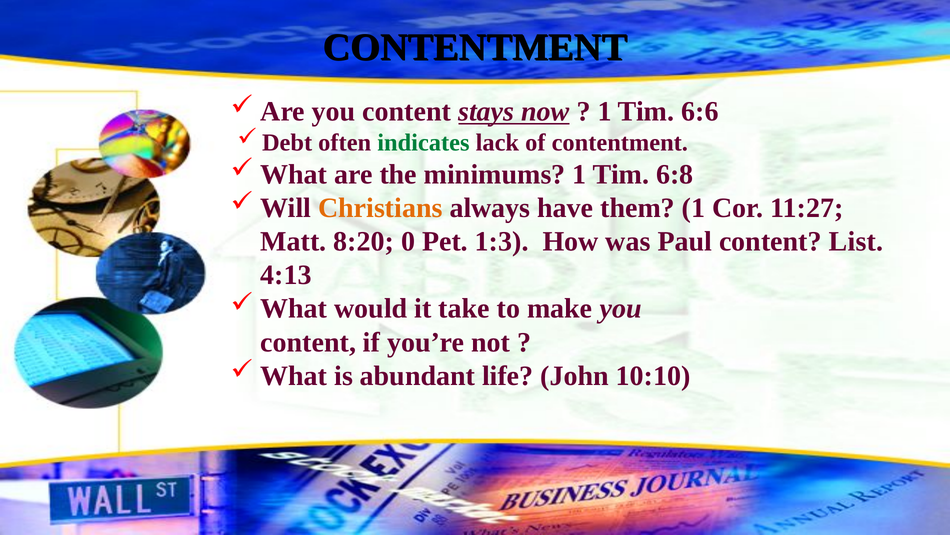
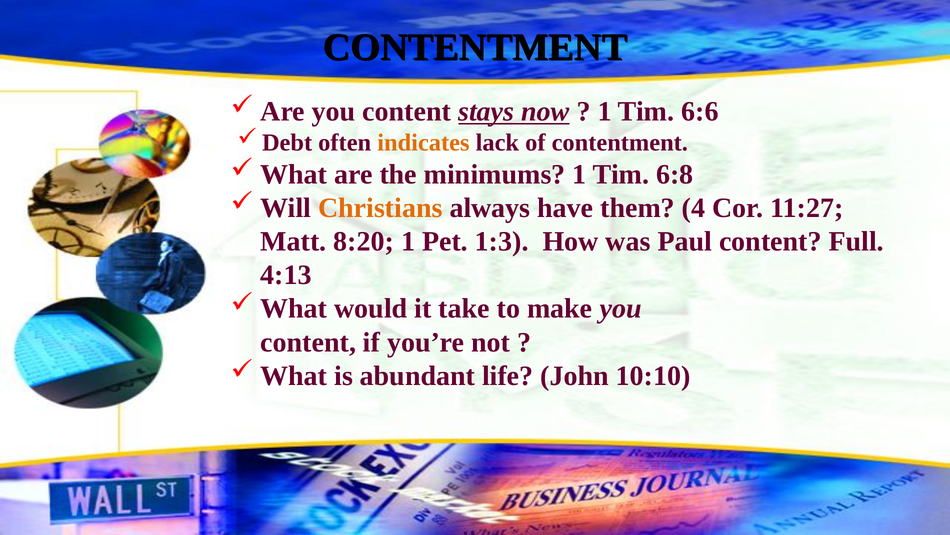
indicates colour: green -> orange (423, 143)
them 1: 1 -> 4 (694, 208)
8:20 0: 0 -> 1 (408, 241)
List: List -> Full (856, 241)
